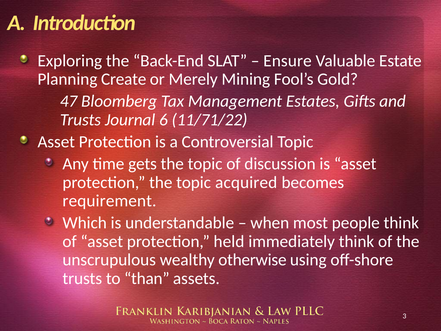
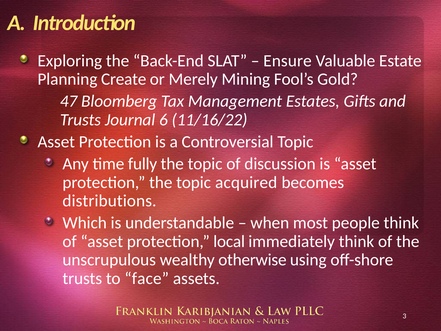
11/71/22: 11/71/22 -> 11/16/22 (210, 120)
gets: gets -> fully (143, 164)
requirement: requirement -> distributions (109, 201)
held: held -> local (229, 241)
than: than -> face (147, 278)
